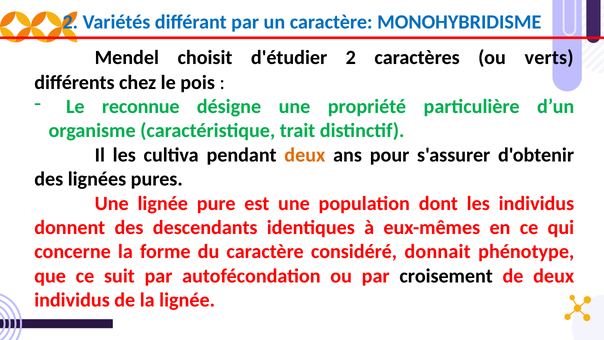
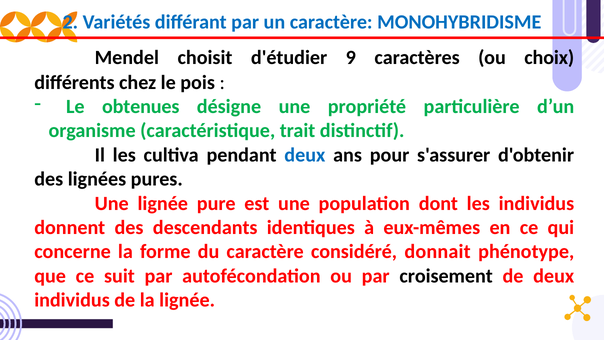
d'étudier 2: 2 -> 9 (351, 58)
verts: verts -> choix (549, 58)
reconnue: reconnue -> obtenues (141, 107)
deux colour: orange -> blue (305, 155)
